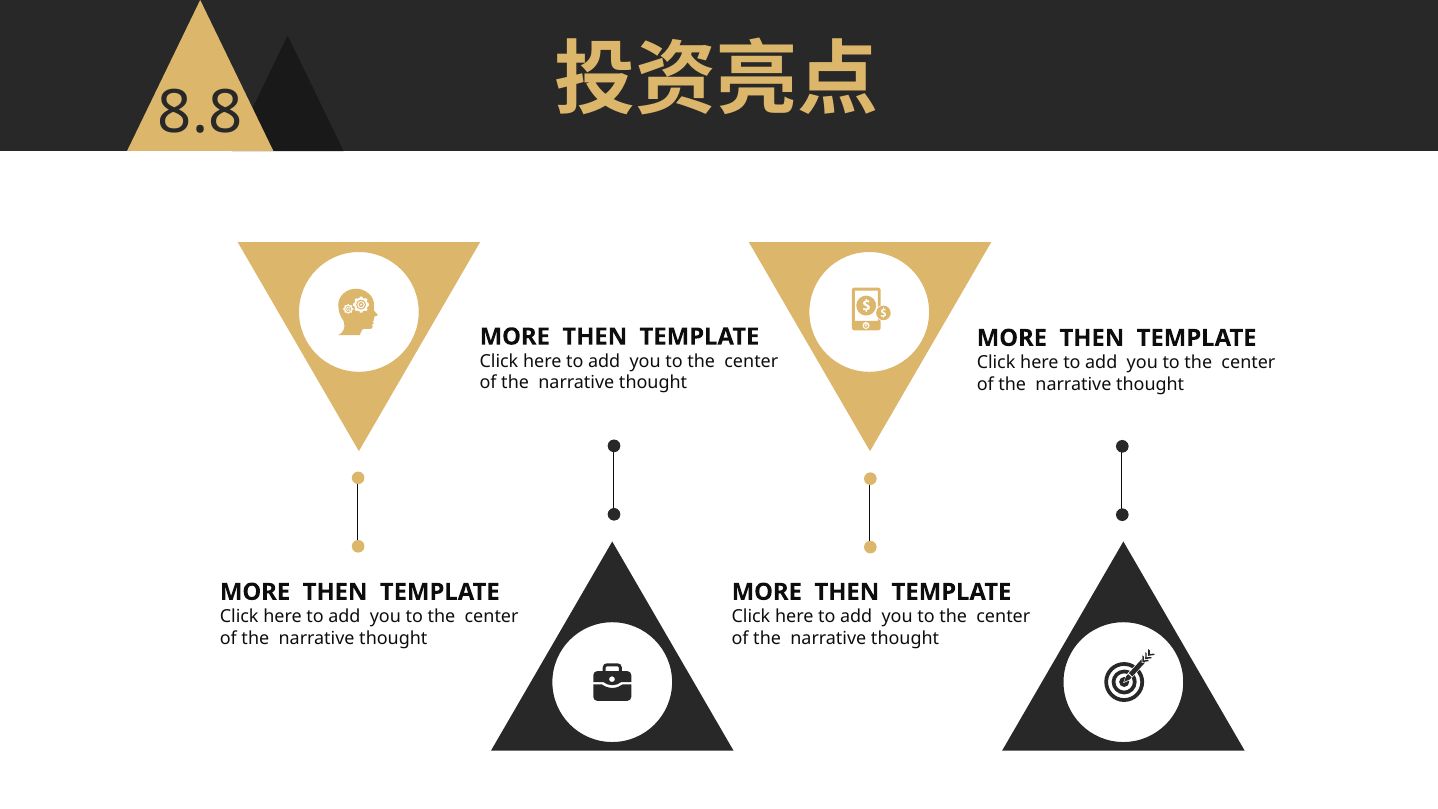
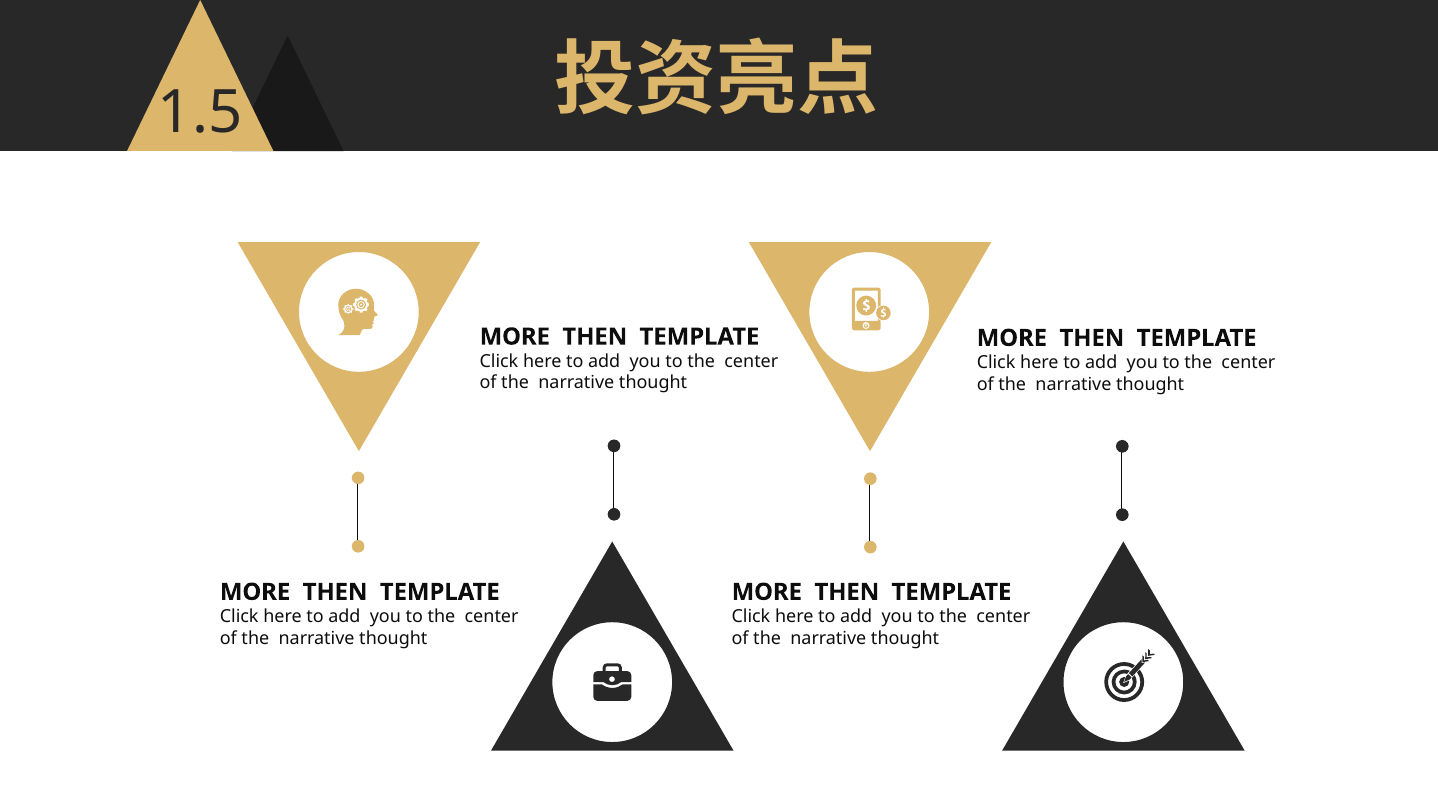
8.8: 8.8 -> 1.5 (200, 113)
